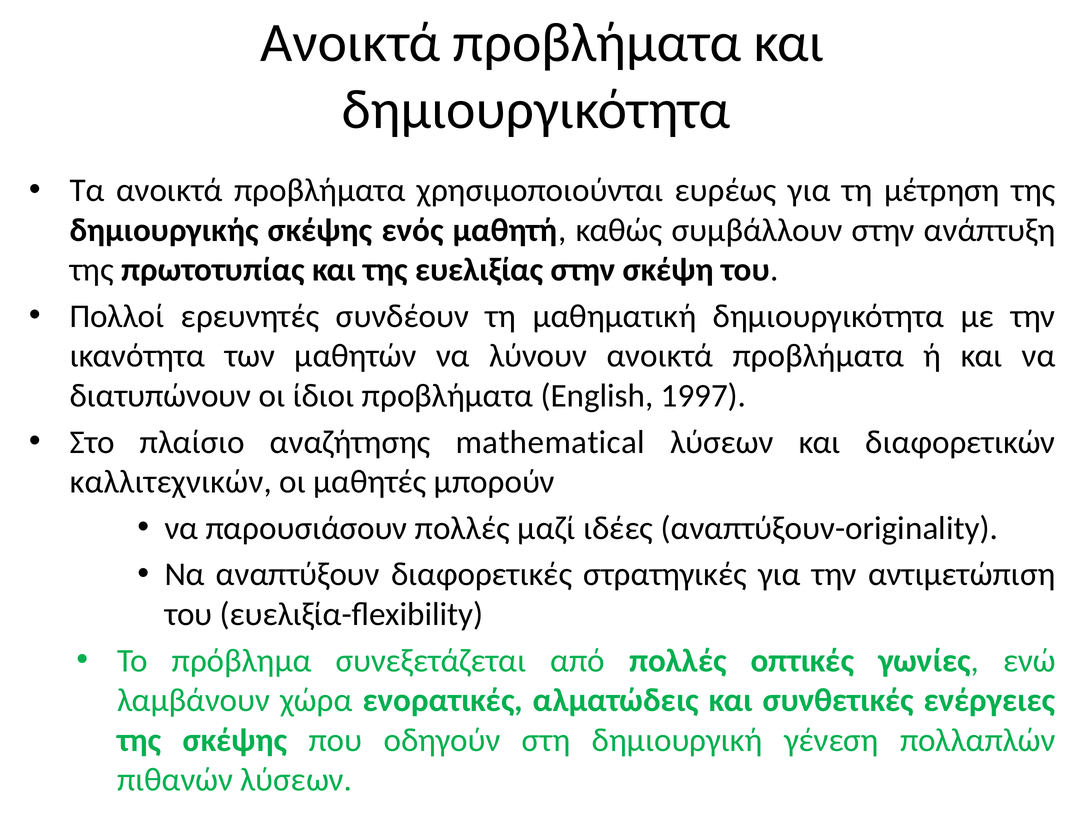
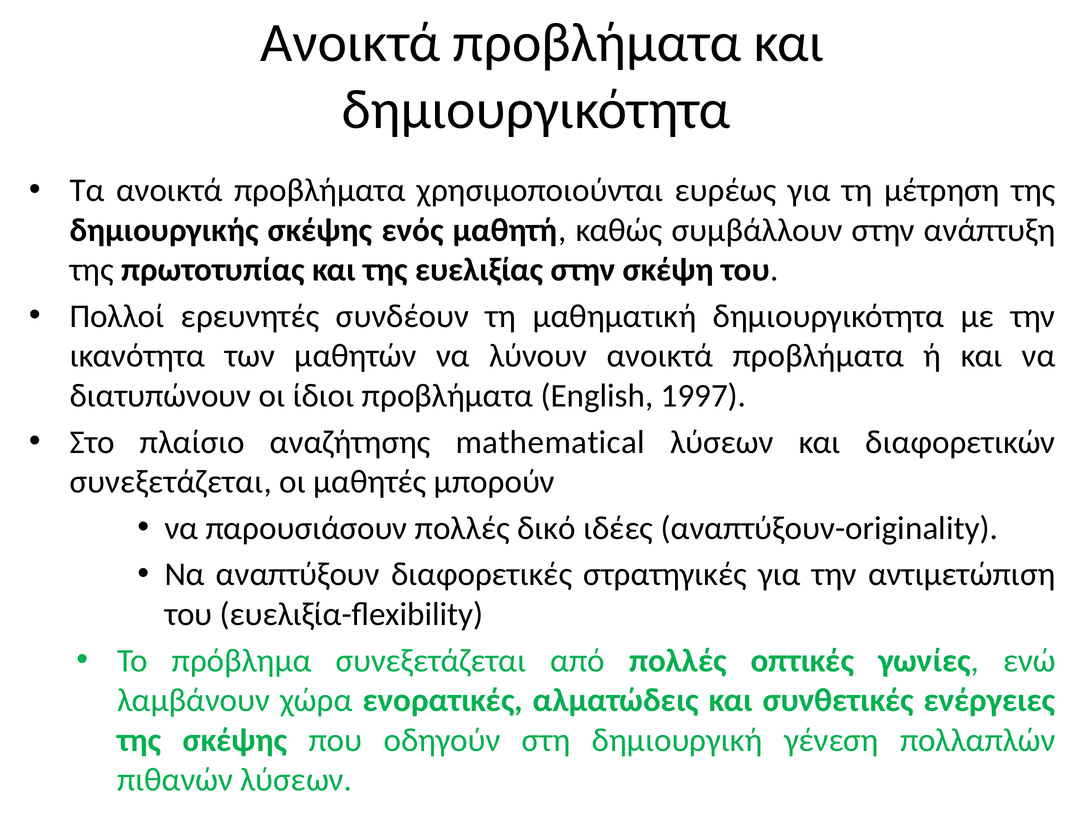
καλλιτεχνικών: καλλιτεχνικών -> συνεξετάζεται (171, 482)
μαζί: μαζί -> δικό (546, 528)
